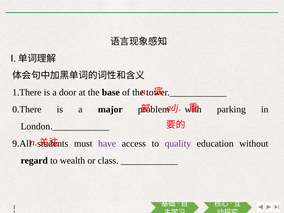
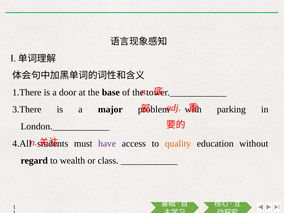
0.There: 0.There -> 3.There (27, 109)
9.All: 9.All -> 4.All (22, 144)
quality colour: purple -> orange (178, 144)
